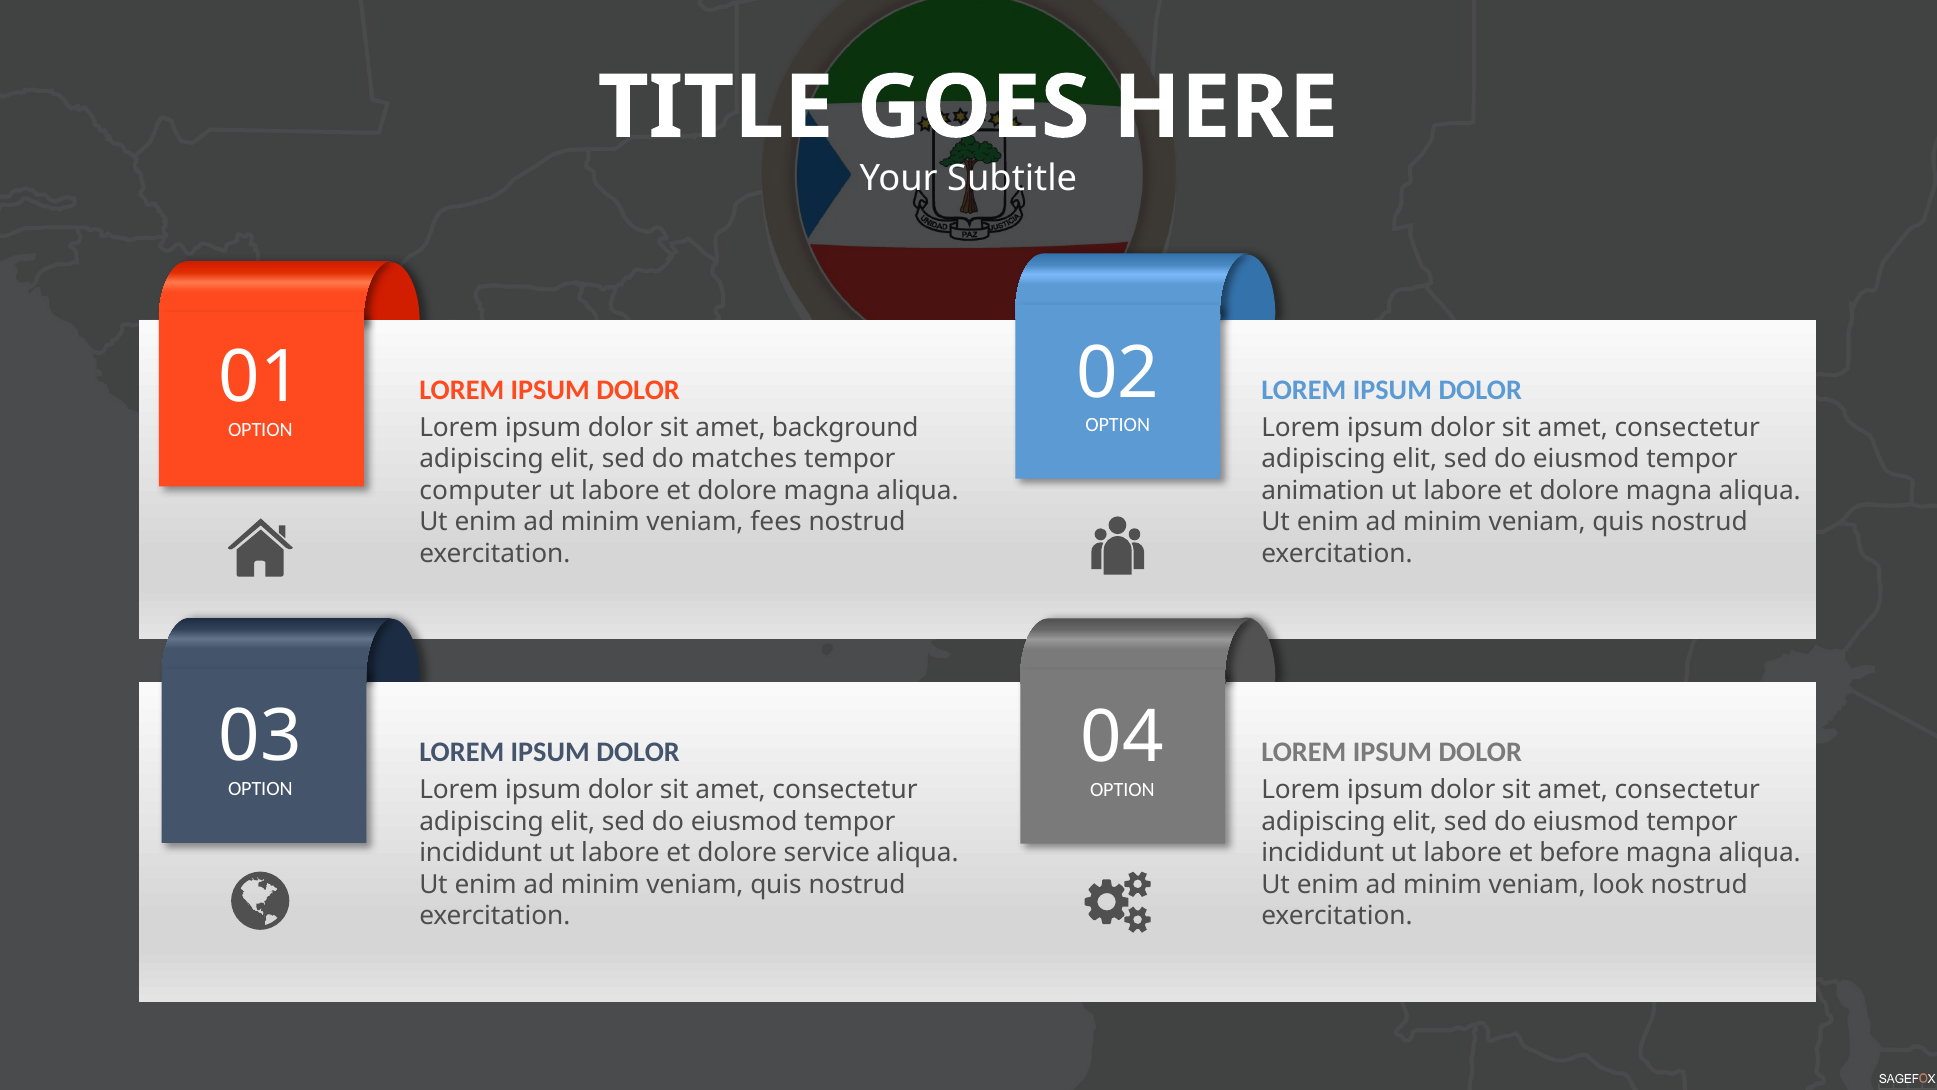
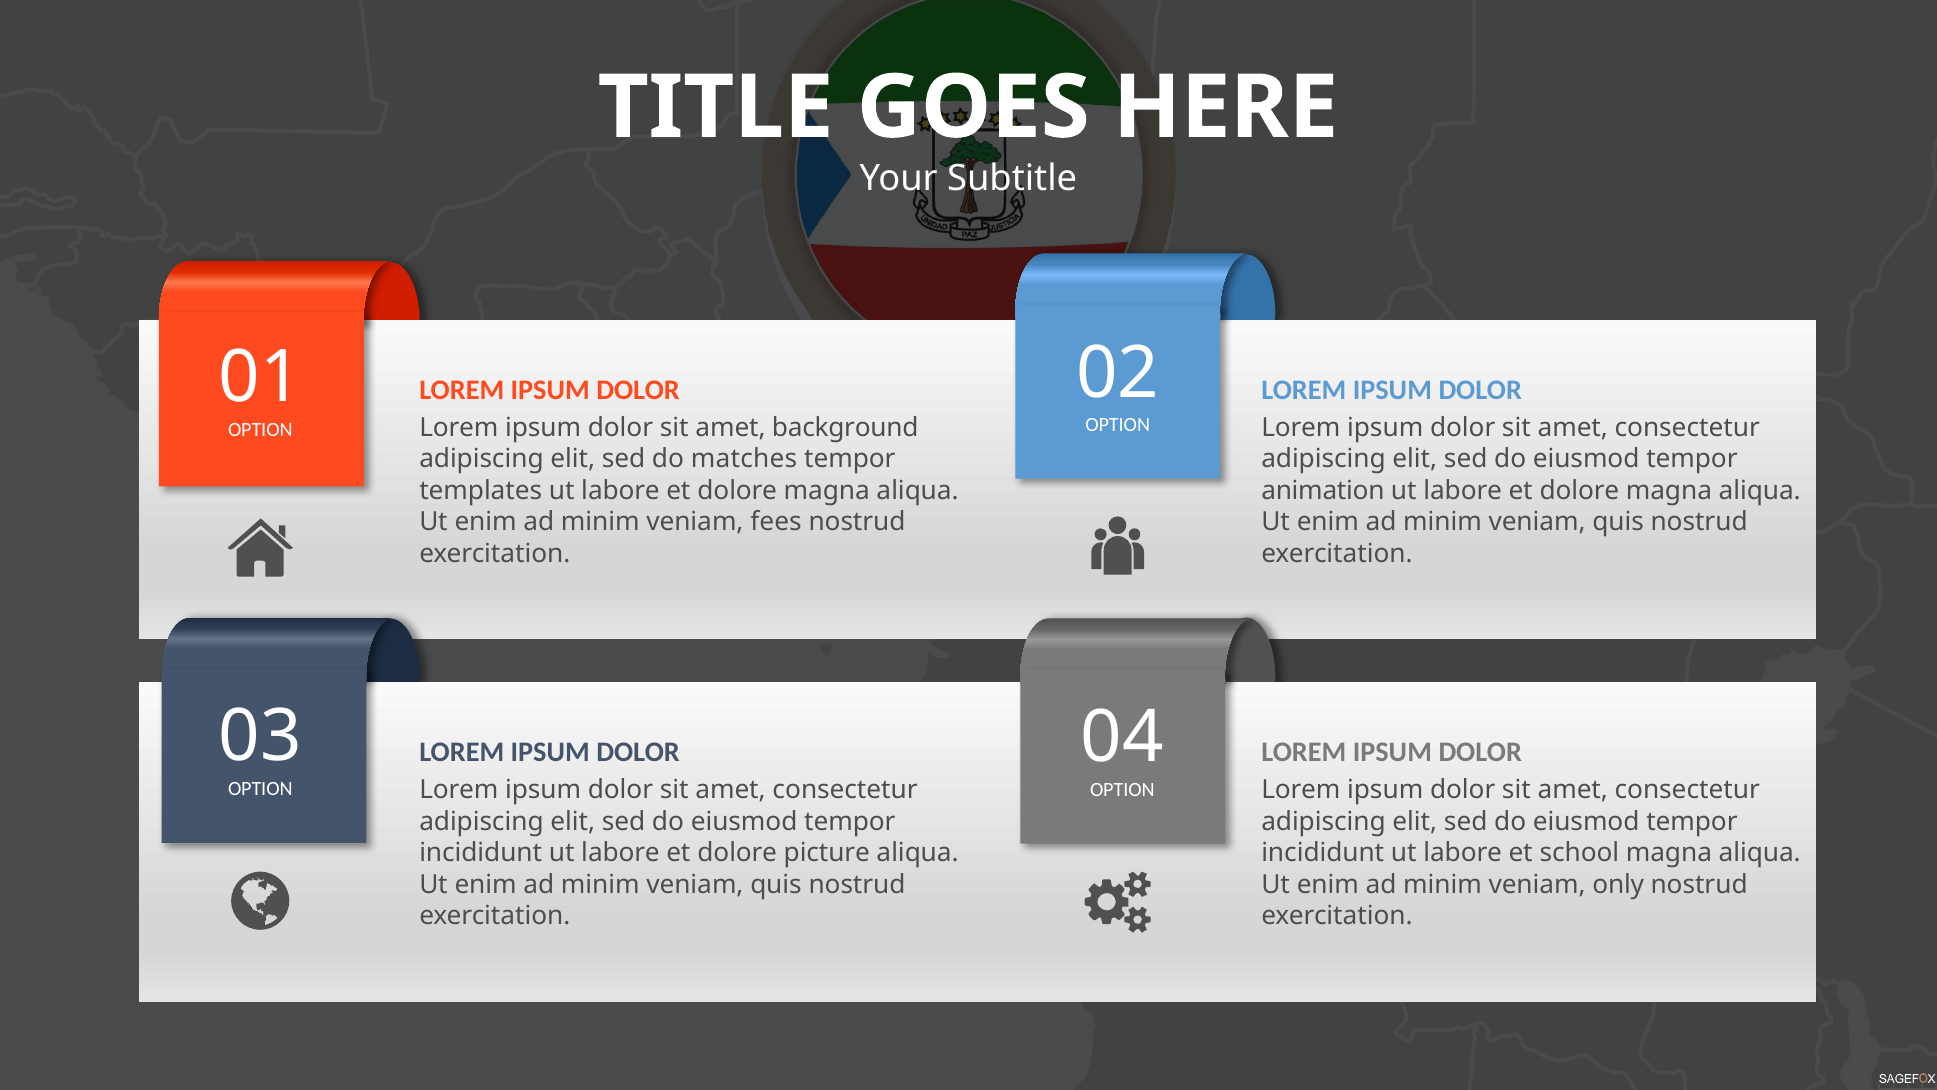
computer: computer -> templates (481, 490)
before: before -> school (1579, 853)
service: service -> picture (827, 853)
look: look -> only (1618, 884)
